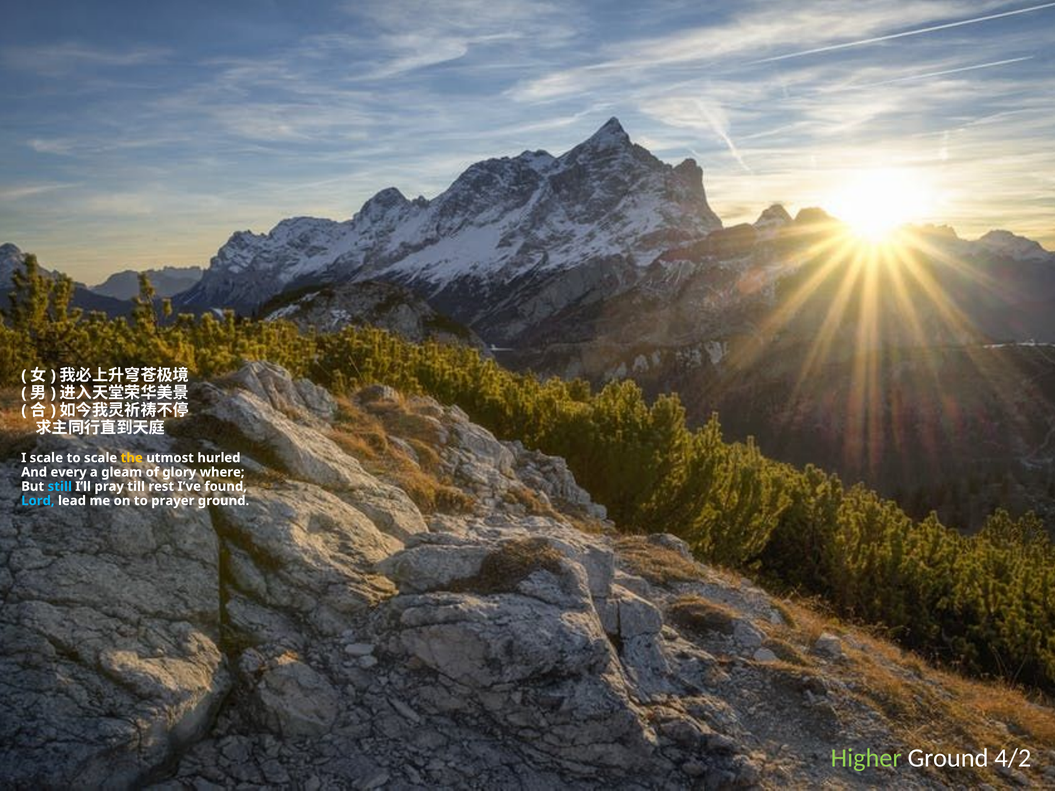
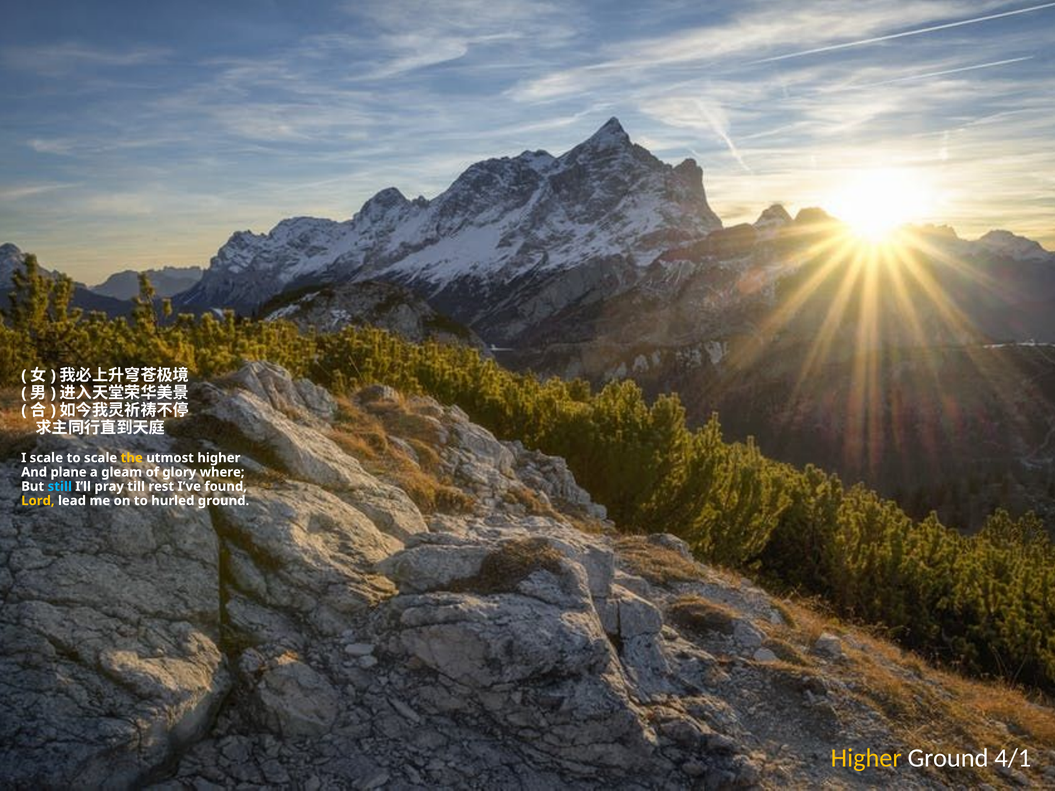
utmost hurled: hurled -> higher (219, 458)
every: every -> plane (69, 472)
Lord colour: light blue -> yellow (38, 501)
prayer: prayer -> hurled (173, 501)
Higher colour: light green -> yellow (866, 758)
4/2: 4/2 -> 4/1 (1013, 758)
